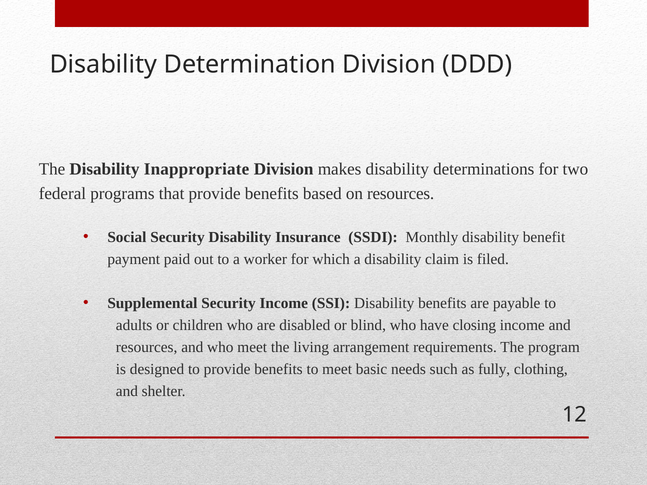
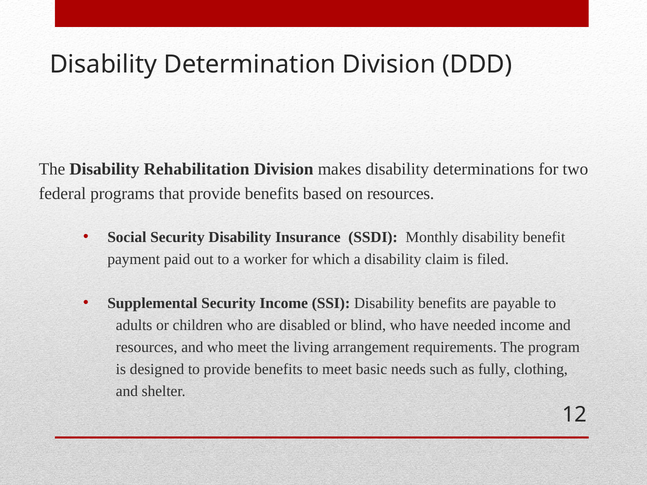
Inappropriate: Inappropriate -> Rehabilitation (197, 169)
closing: closing -> needed (474, 325)
